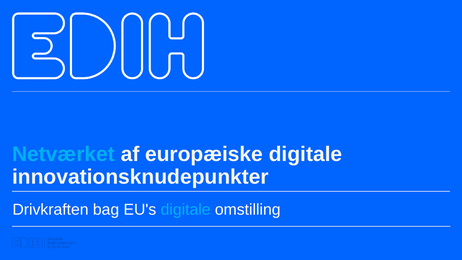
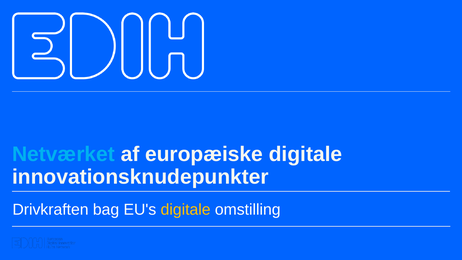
digitale colour: light blue -> yellow (186, 209)
